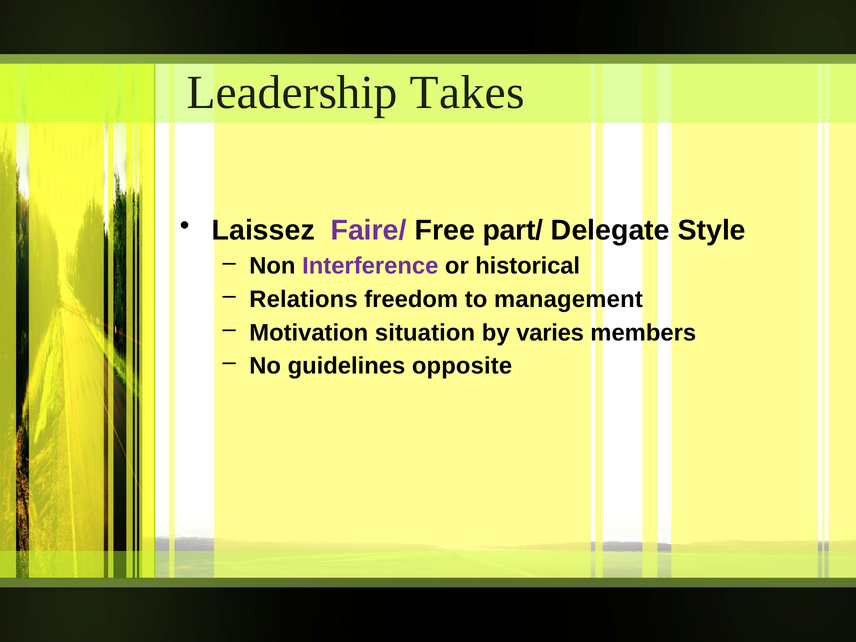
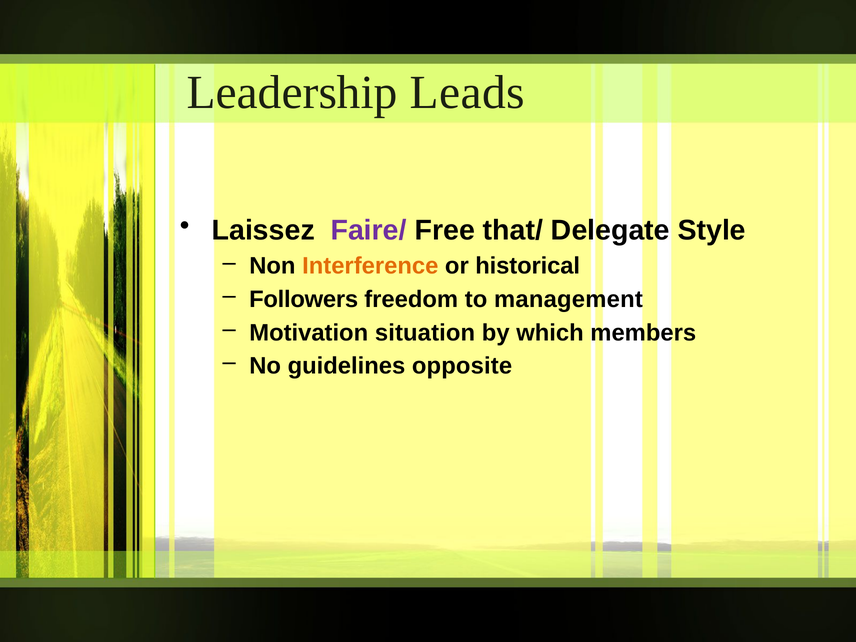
Takes: Takes -> Leads (467, 92)
part/: part/ -> that/ (513, 230)
Interference colour: purple -> orange (370, 266)
Relations: Relations -> Followers (304, 299)
varies: varies -> which (550, 333)
